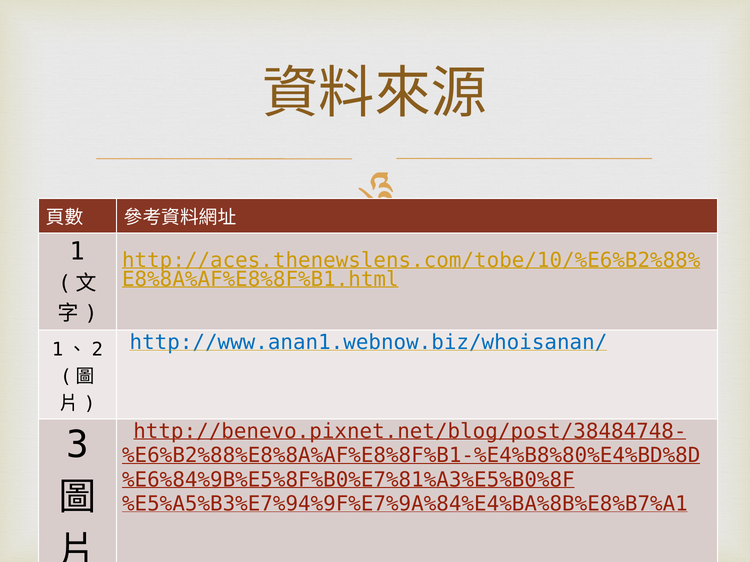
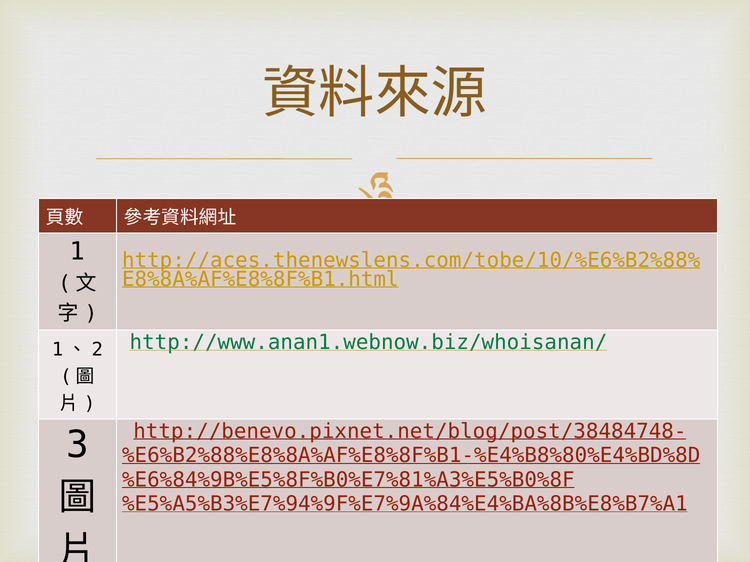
http://www.anan1.webnow.biz/whoisanan/ colour: blue -> green (368, 343)
